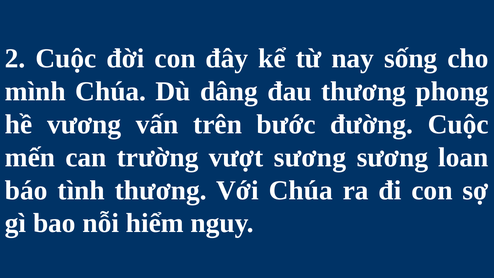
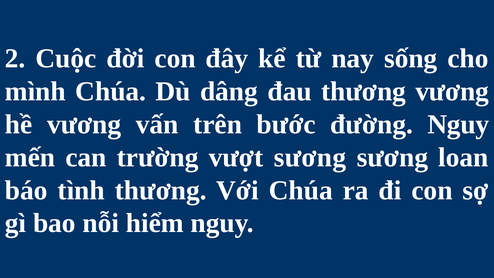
thương phong: phong -> vương (452, 91)
đường Cuộc: Cuộc -> Nguy (458, 124)
